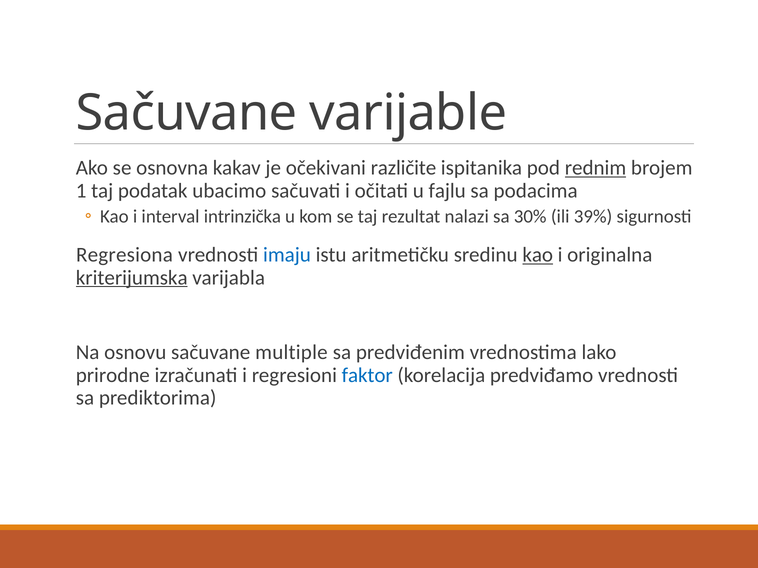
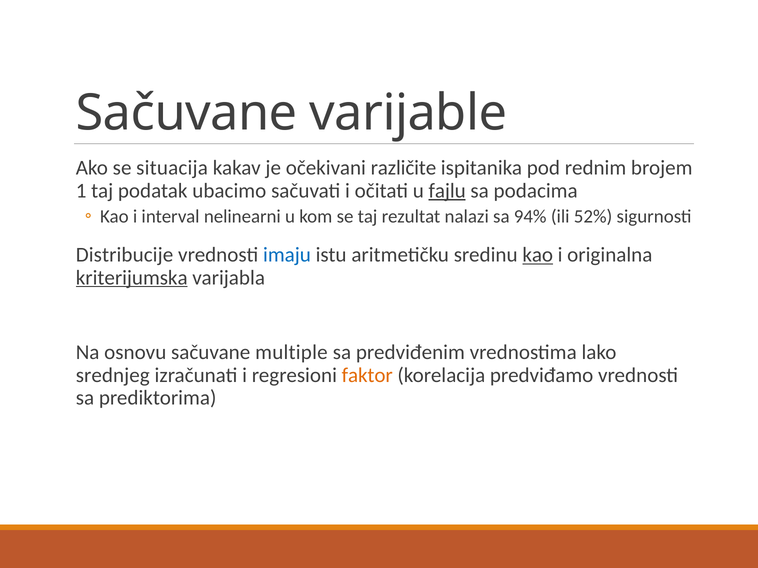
osnovna: osnovna -> situacija (172, 168)
rednim underline: present -> none (596, 168)
fajlu underline: none -> present (447, 191)
intrinzička: intrinzička -> nelinearni (242, 217)
30%: 30% -> 94% (530, 217)
39%: 39% -> 52% (593, 217)
Regresiona: Regresiona -> Distribucije (125, 255)
prirodne: prirodne -> srednjeg (113, 376)
faktor colour: blue -> orange (367, 376)
